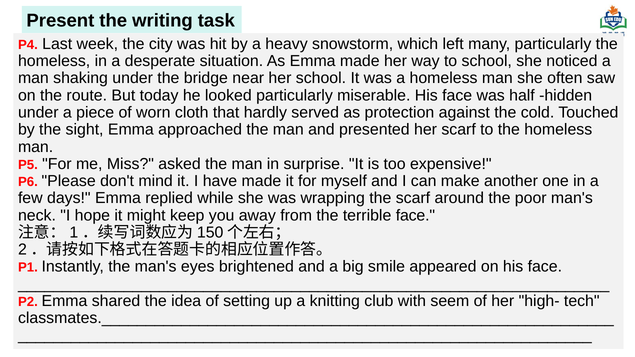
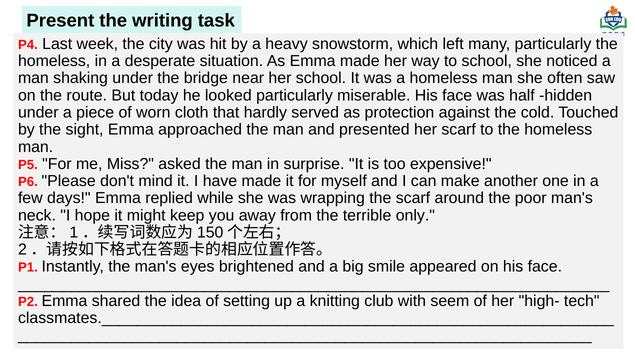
terrible face: face -> only (415, 215)
